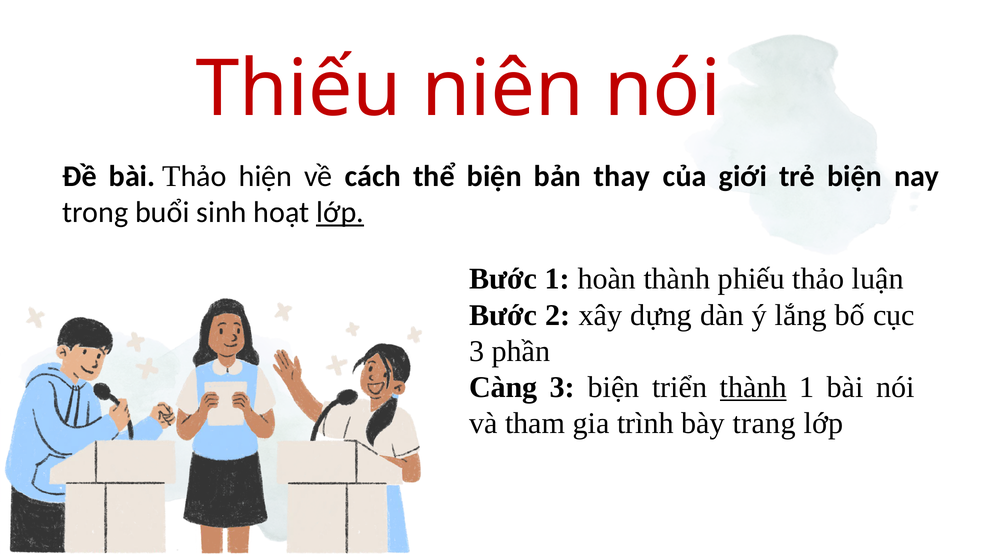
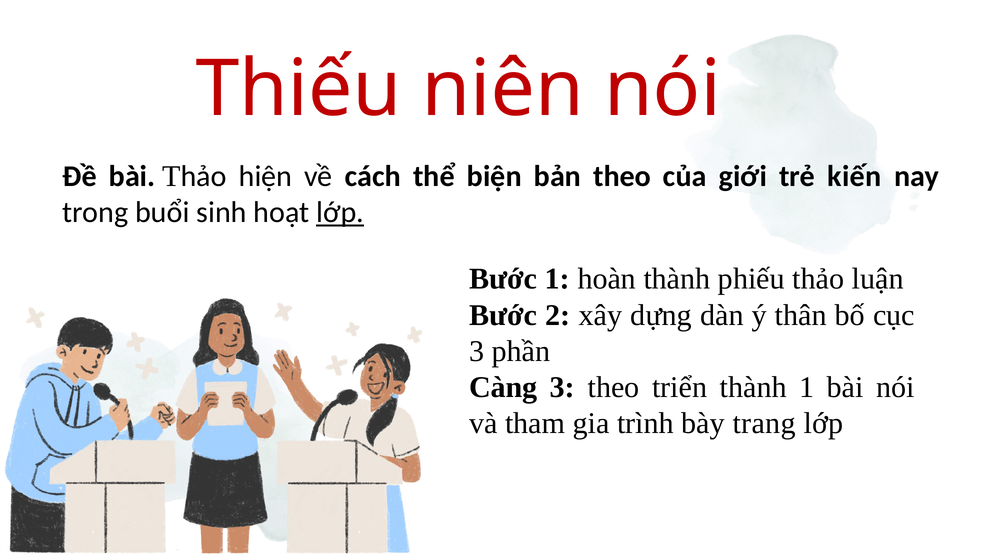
bản thay: thay -> theo (622, 177)
trẻ biện: biện -> kiến (854, 177)
lắng: lắng -> thân (801, 315)
3 biện: biện -> theo (614, 388)
thành underline: present -> none (753, 388)
